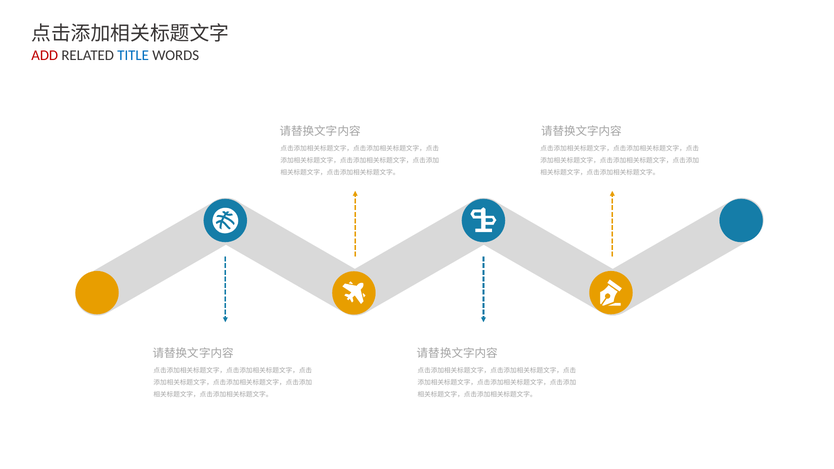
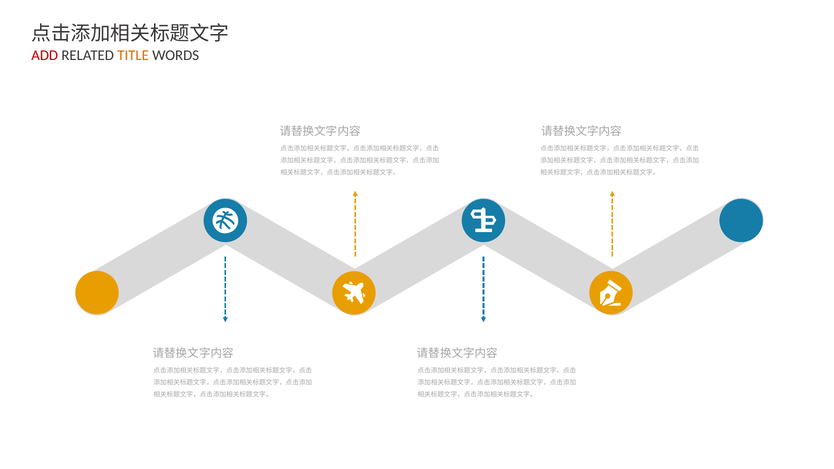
TITLE colour: blue -> orange (133, 56)
